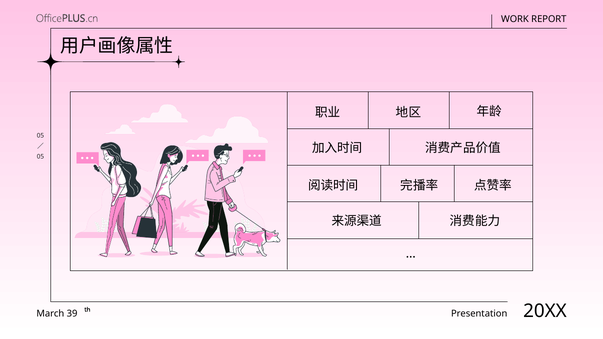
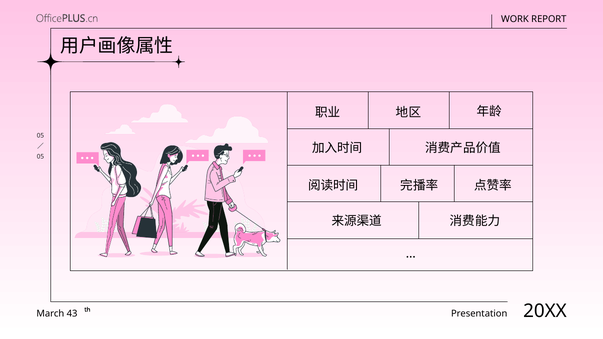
39: 39 -> 43 (72, 314)
